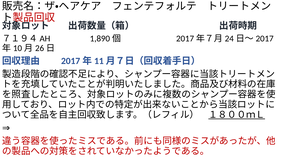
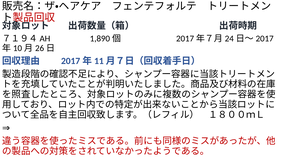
１８００ｍＬ underline: present -> none (237, 115)
